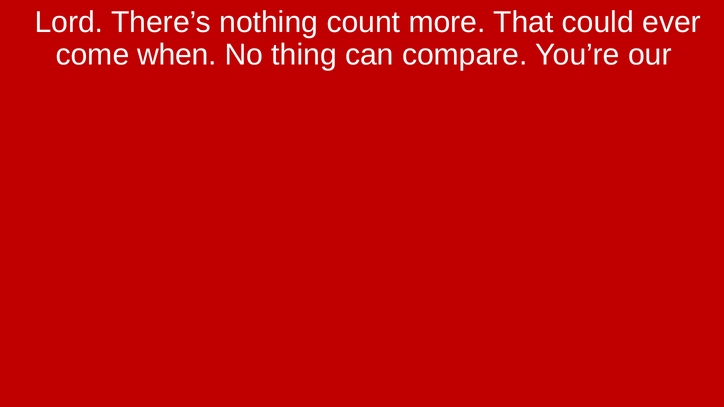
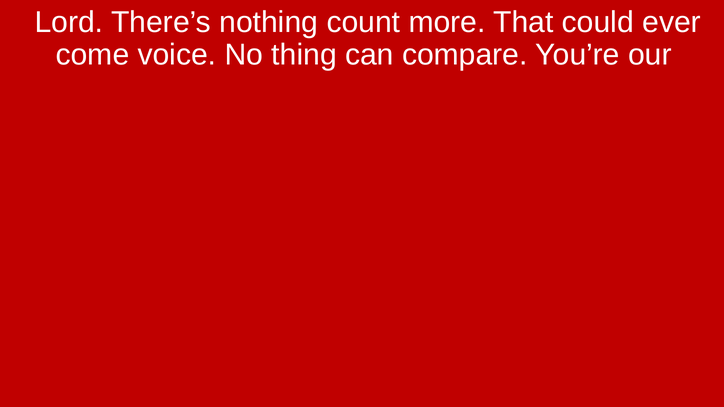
when: when -> voice (177, 55)
